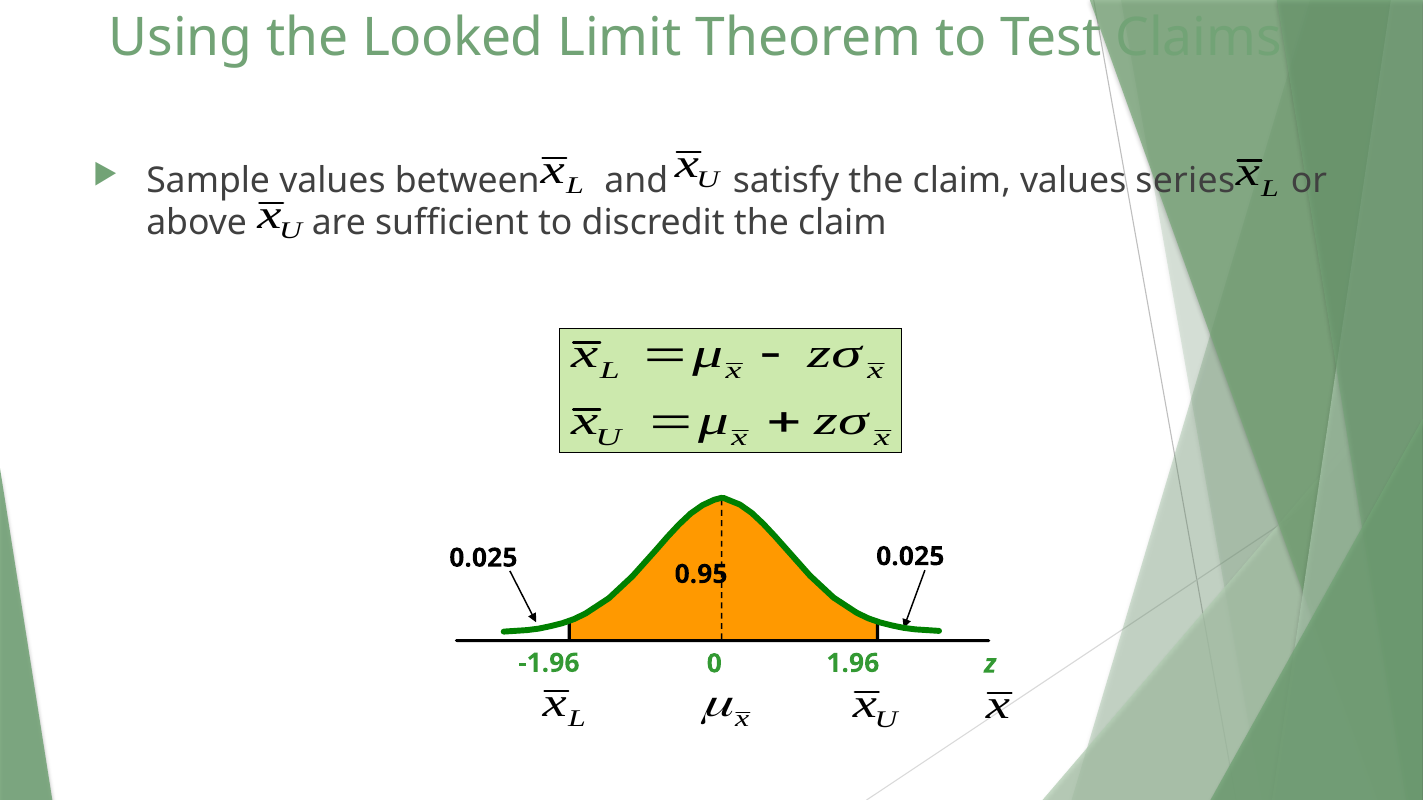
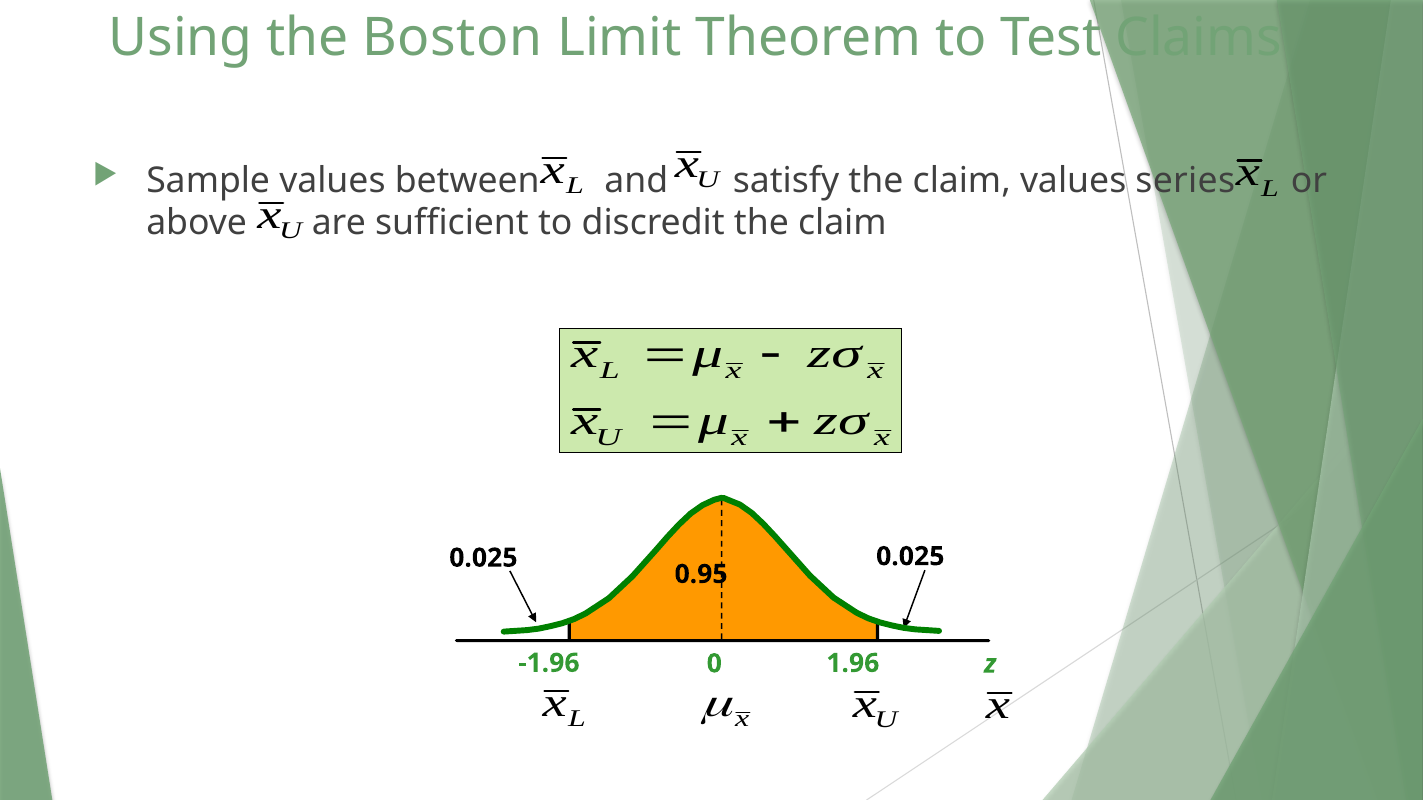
Looked: Looked -> Boston (453, 38)
